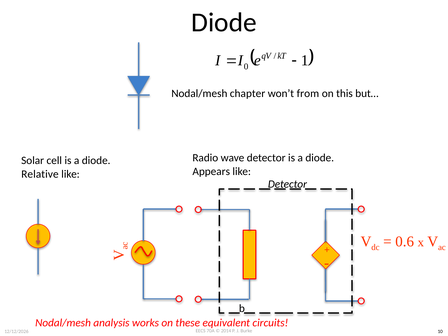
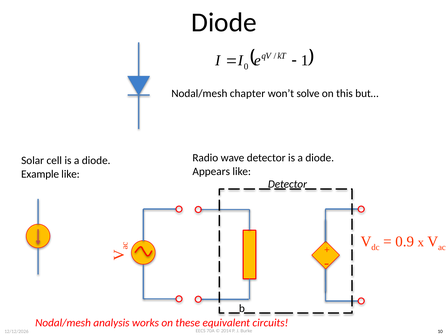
from: from -> solve (308, 94)
Relative: Relative -> Example (40, 174)
0.6: 0.6 -> 0.9 (405, 241)
